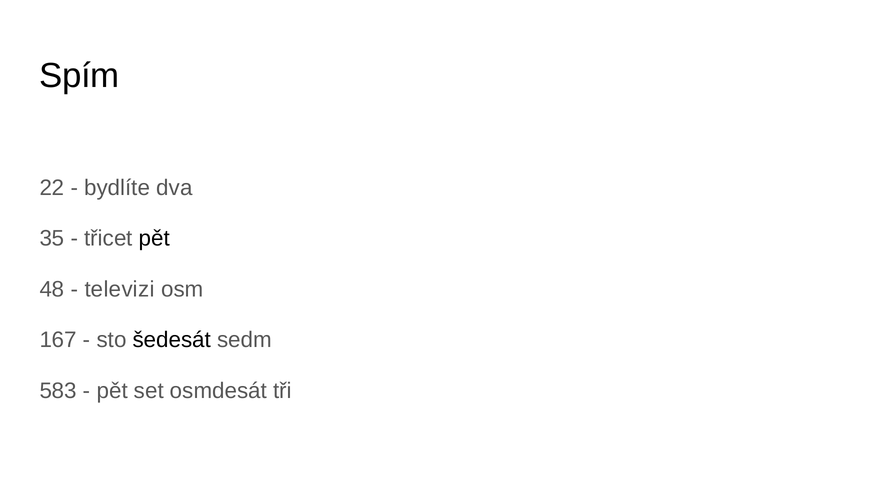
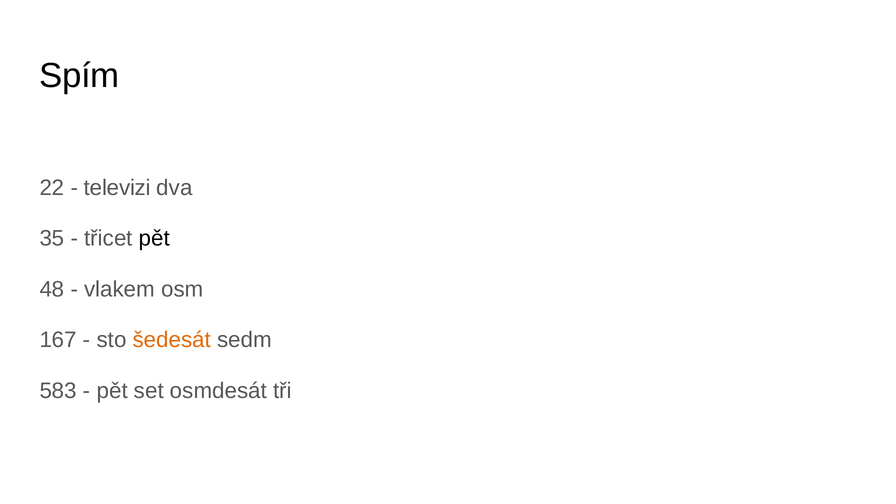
bydlíte: bydlíte -> televizi (117, 188)
televizi: televizi -> vlakem (120, 289)
šedesát colour: black -> orange (172, 340)
